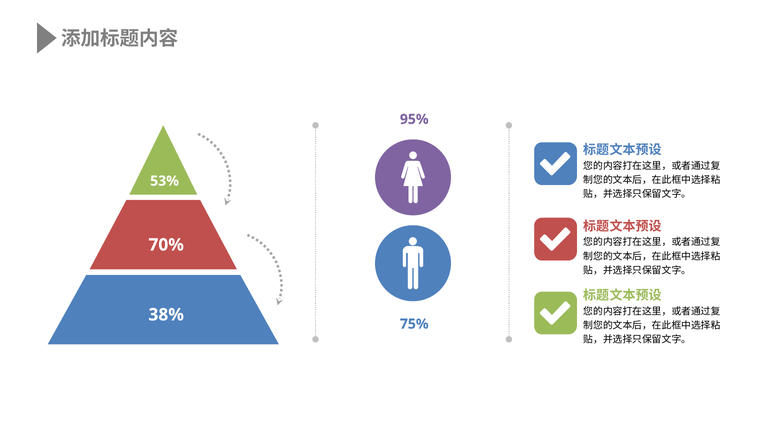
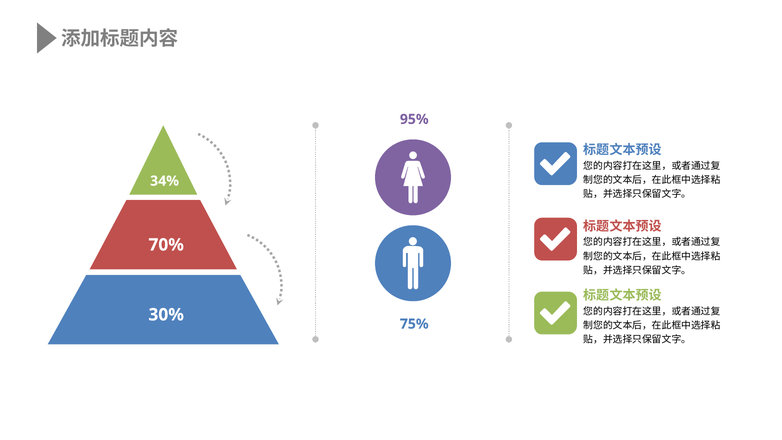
53%: 53% -> 34% (165, 181)
38%: 38% -> 30% (166, 315)
